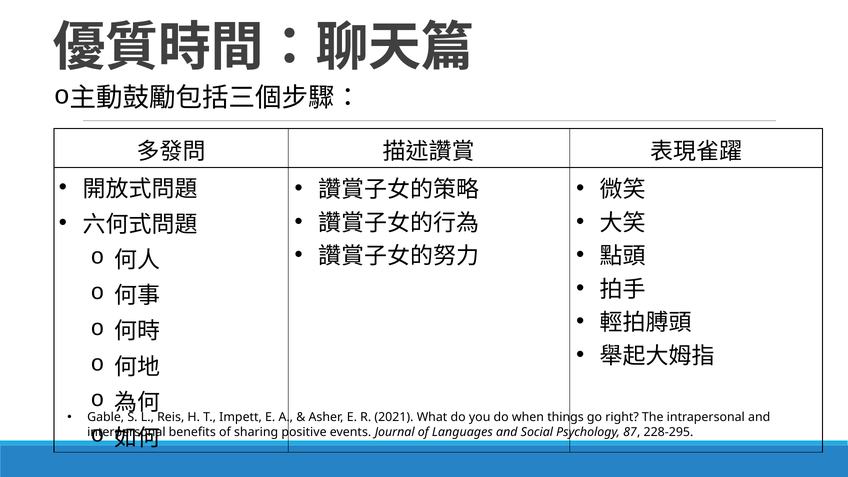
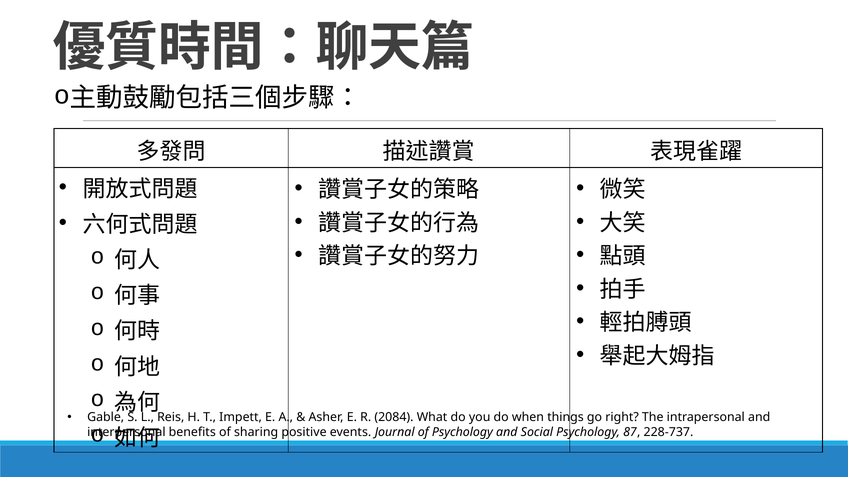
2021: 2021 -> 2084 (394, 417)
of Languages: Languages -> Psychology (462, 432)
228-295: 228-295 -> 228-737 (668, 432)
